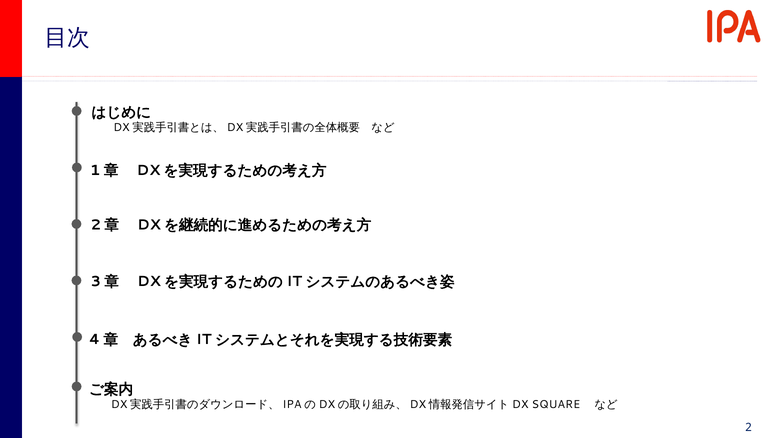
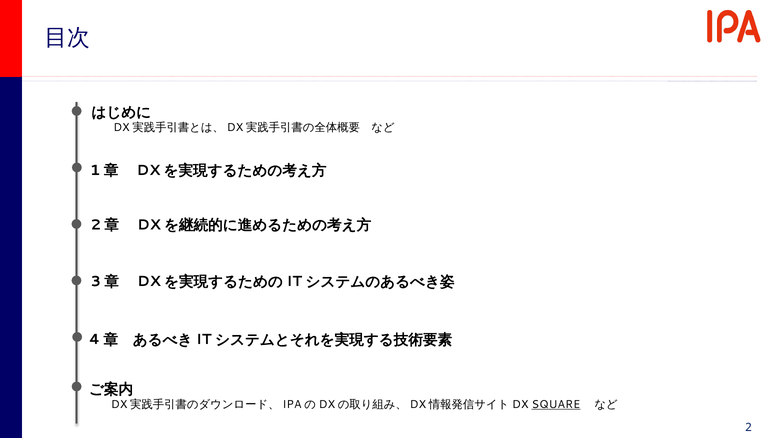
SQUARE underline: none -> present (556, 405)
